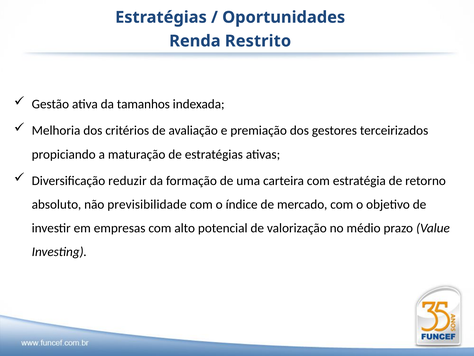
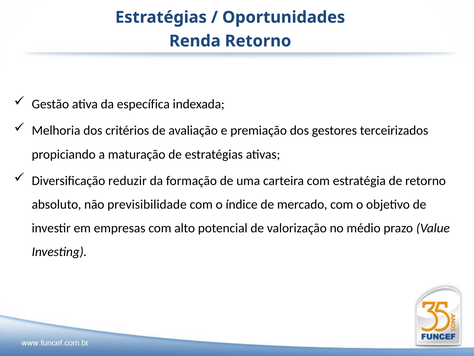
Renda Restrito: Restrito -> Retorno (258, 41)
tamanhos: tamanhos -> específica (143, 104)
